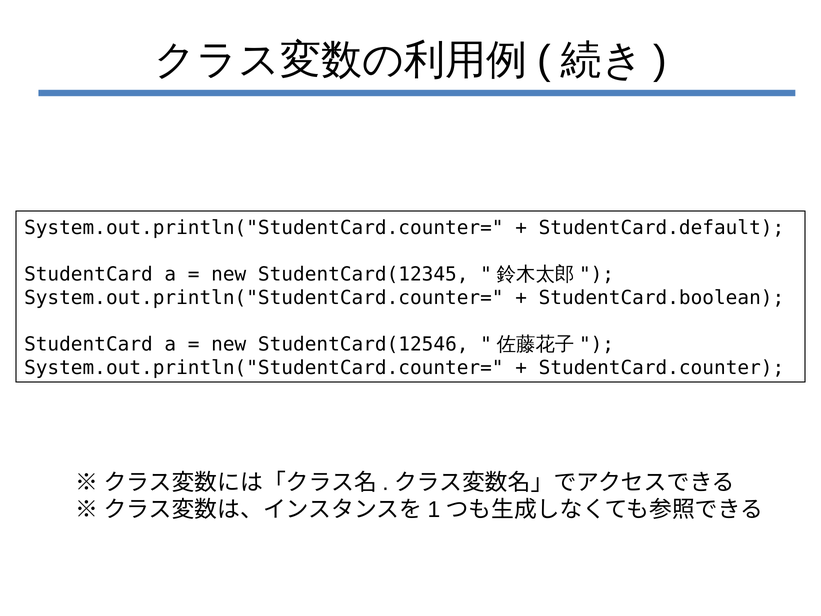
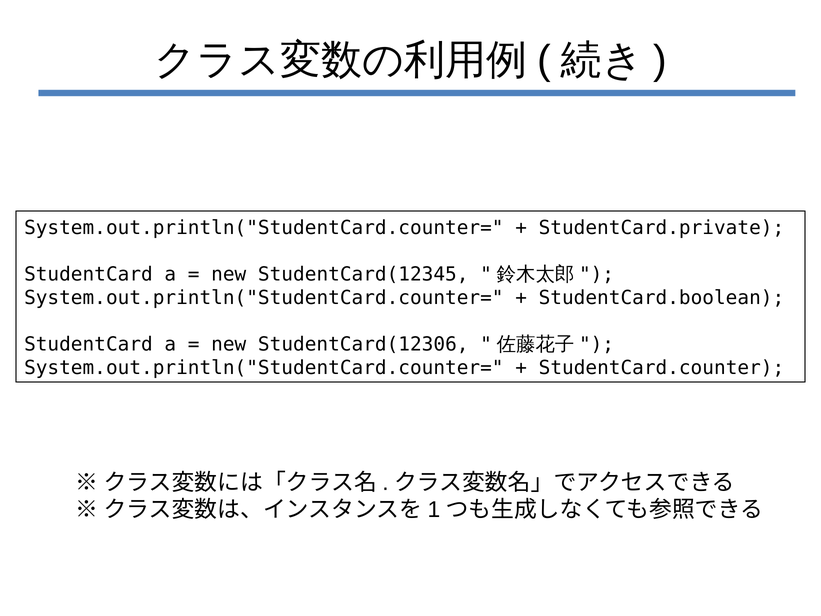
StudentCard.default: StudentCard.default -> StudentCard.private (661, 228)
StudentCard(12546: StudentCard(12546 -> StudentCard(12306 (363, 344)
